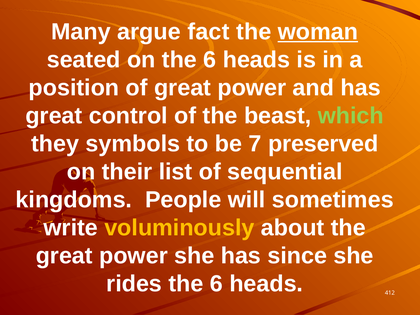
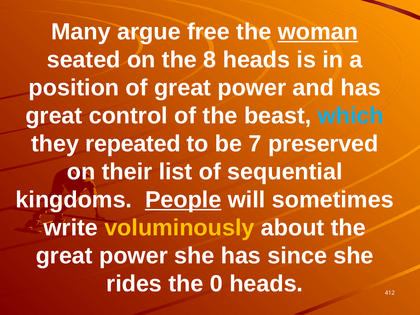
fact: fact -> free (209, 32)
on the 6: 6 -> 8 (210, 60)
which colour: light green -> light blue (351, 116)
symbols: symbols -> repeated (133, 144)
People underline: none -> present (183, 200)
rides the 6: 6 -> 0 (216, 284)
